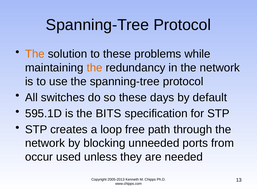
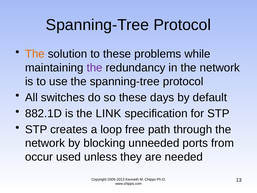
the colour: orange -> purple (95, 68)
595.1D: 595.1D -> 882.1D (43, 113)
BITS: BITS -> LINK (108, 113)
